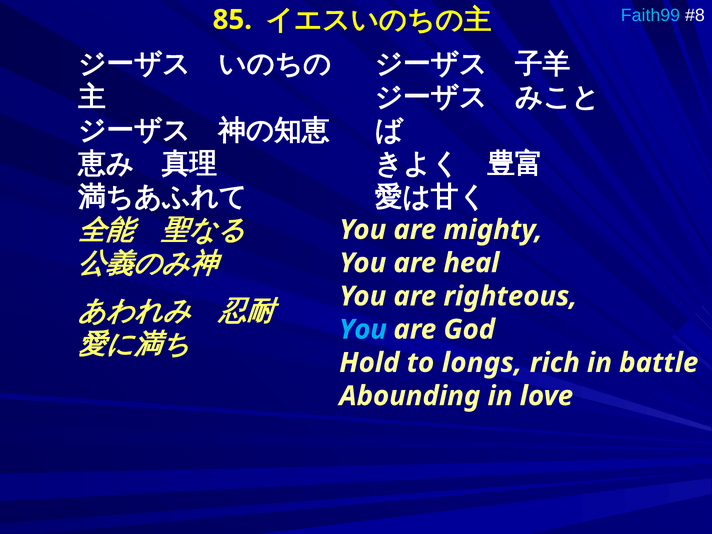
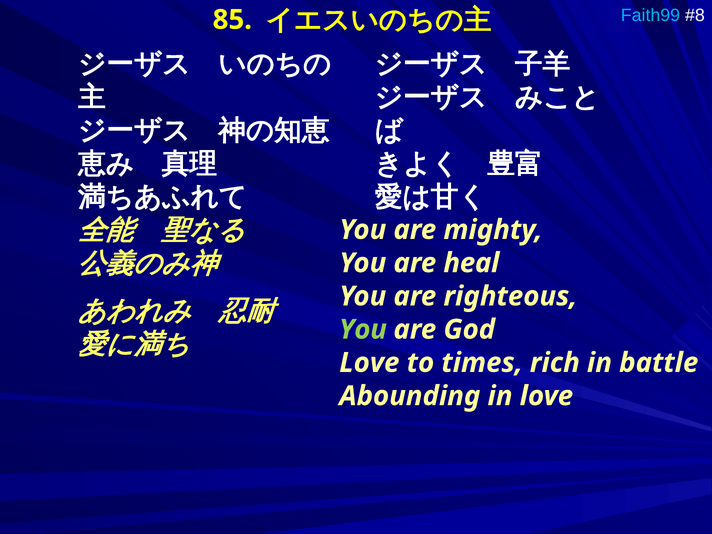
You colour: light blue -> light green (363, 330)
Hold: Hold -> Love (369, 363)
longs: longs -> times (482, 363)
